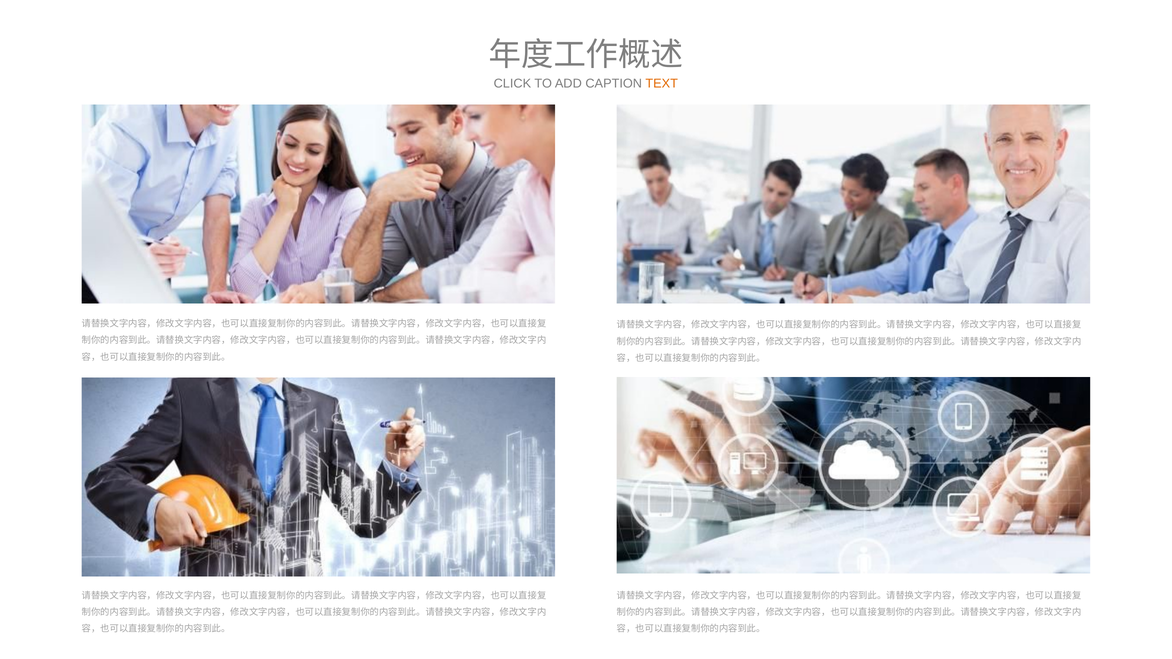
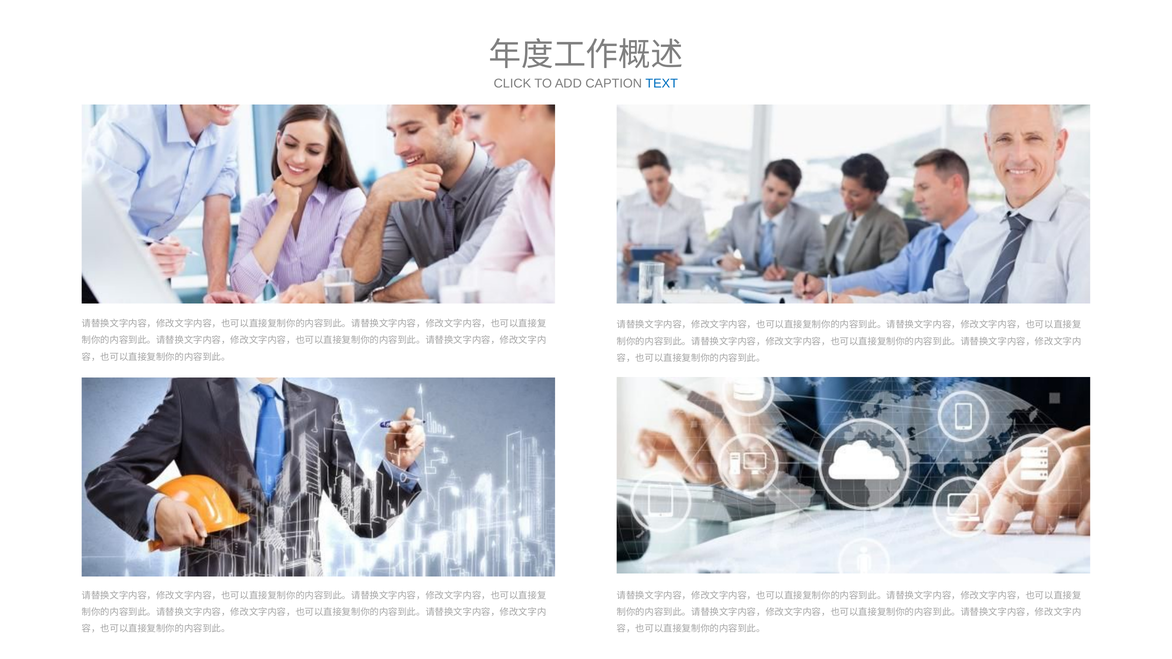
TEXT colour: orange -> blue (662, 84)
